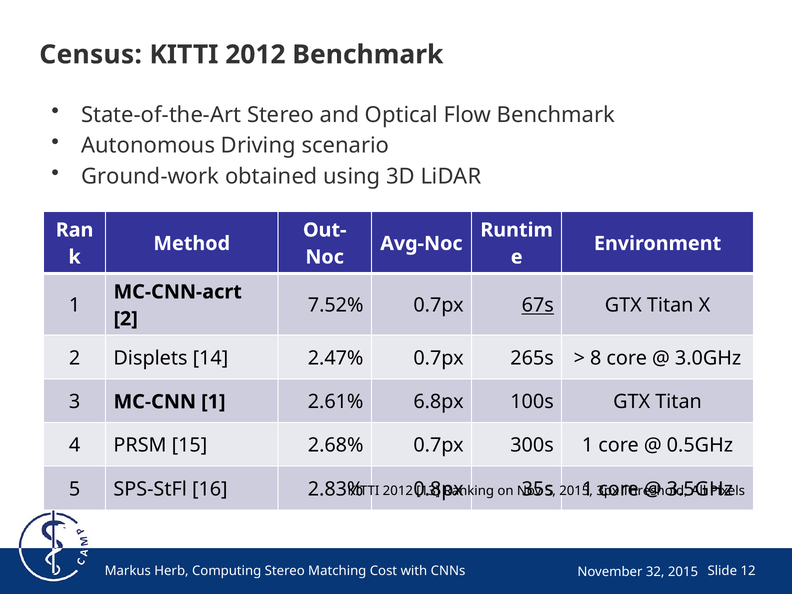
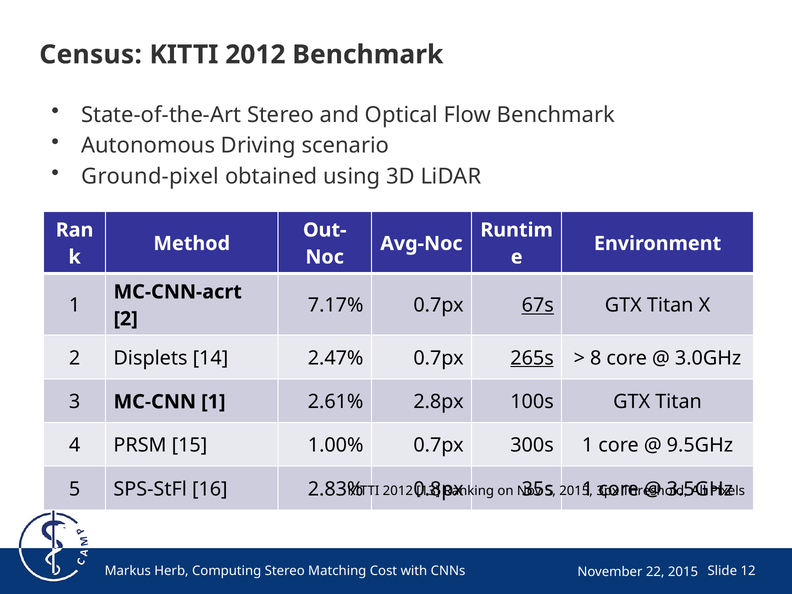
Ground-work: Ground-work -> Ground-pixel (150, 176)
7.52%: 7.52% -> 7.17% (336, 305)
265s underline: none -> present (532, 358)
6.8px: 6.8px -> 2.8px (439, 402)
2.68%: 2.68% -> 1.00% (336, 445)
0.5GHz: 0.5GHz -> 9.5GHz (700, 445)
32: 32 -> 22 (655, 572)
